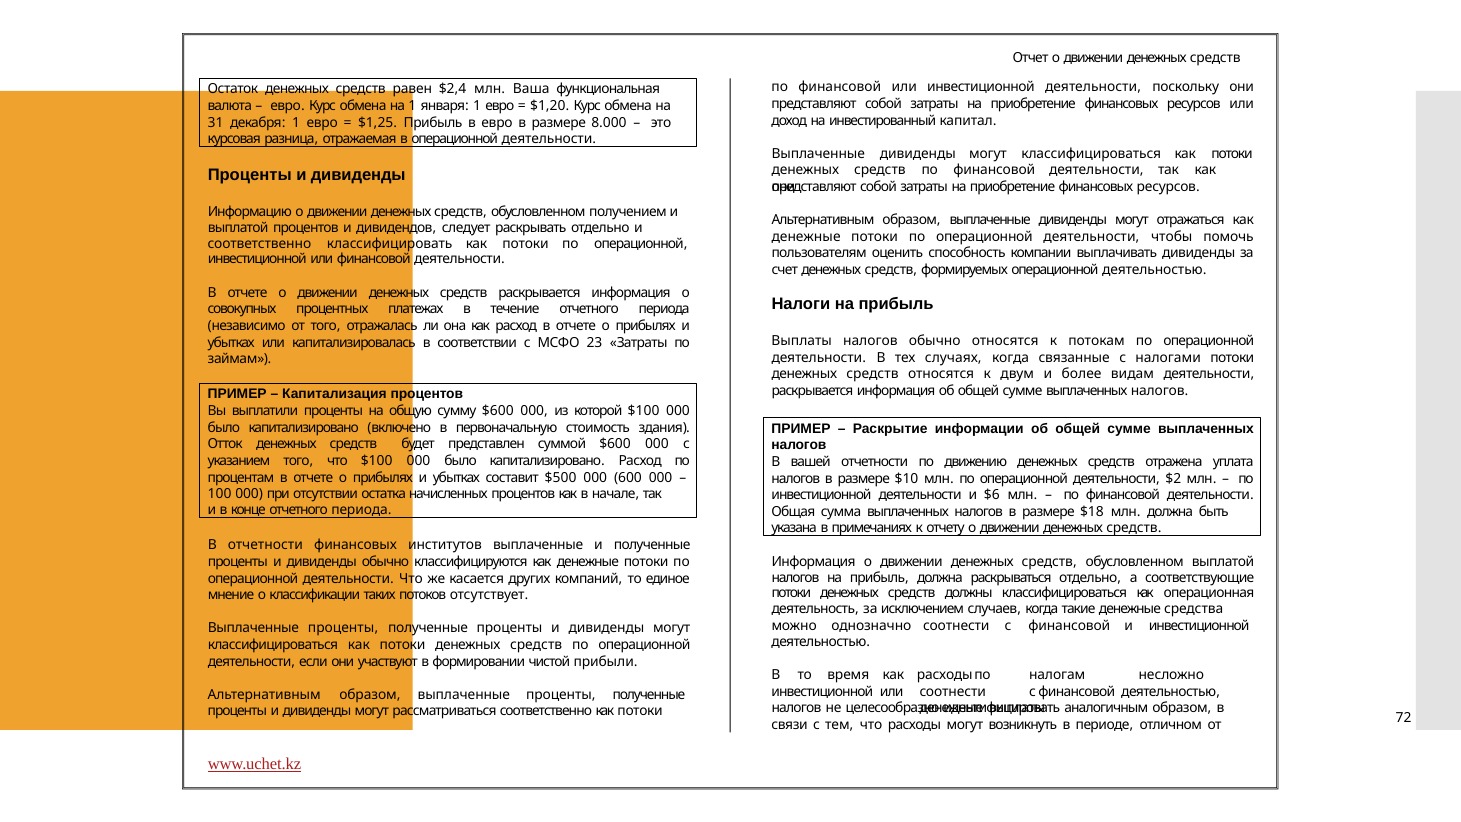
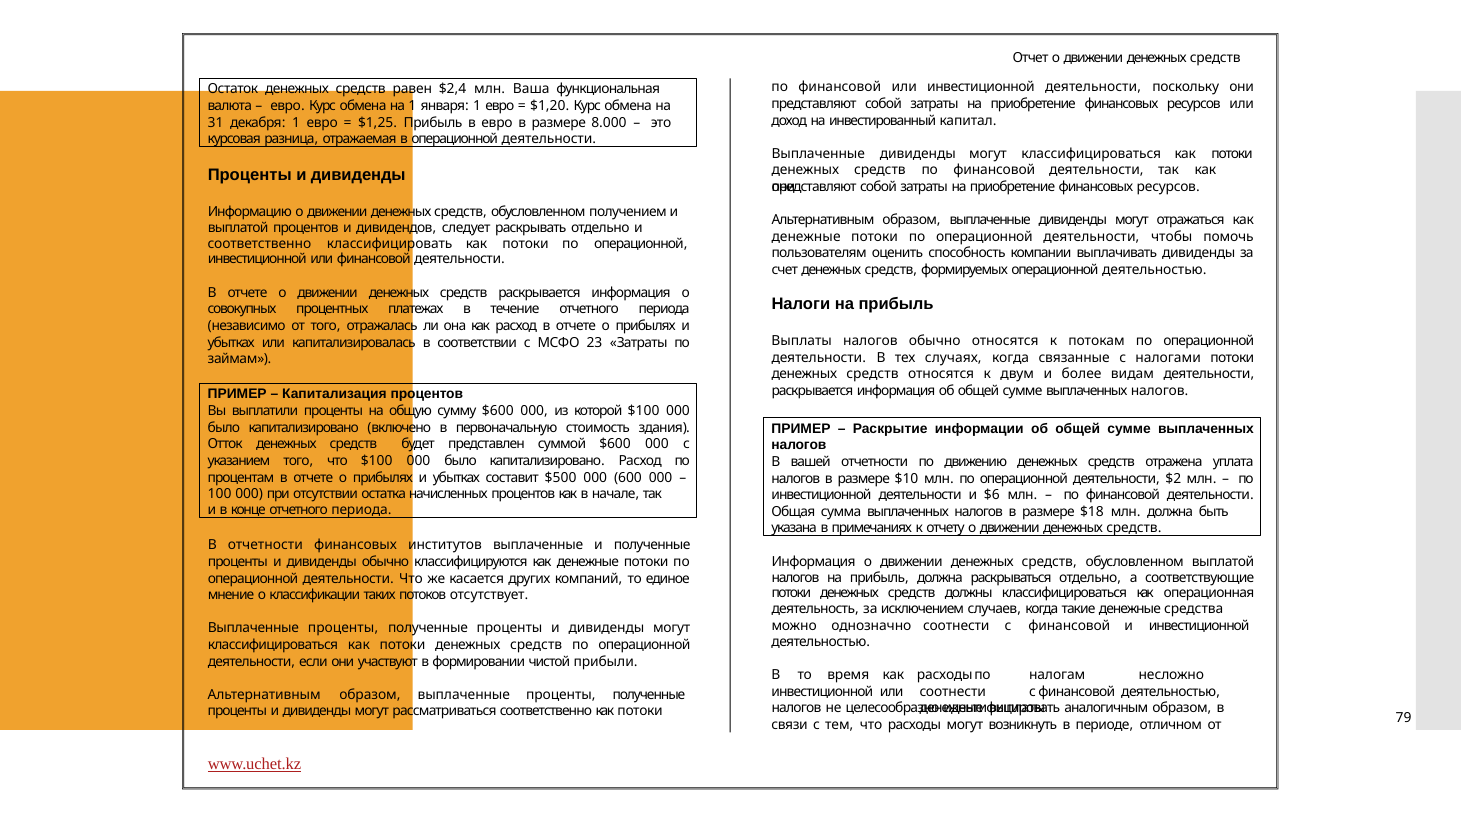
72: 72 -> 79 (1404, 718)
